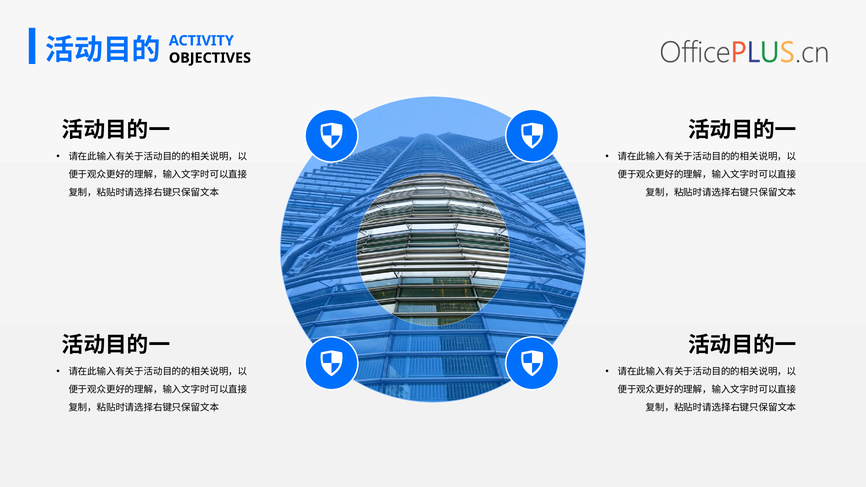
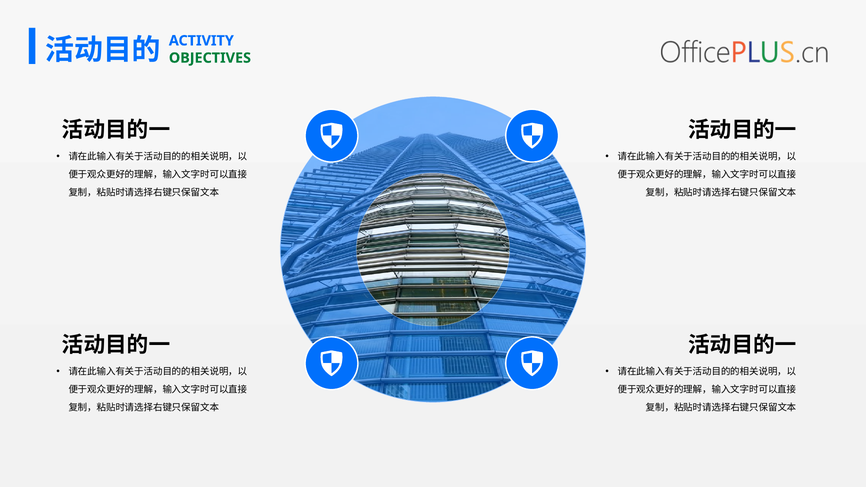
OBJECTIVES colour: black -> green (210, 58)
